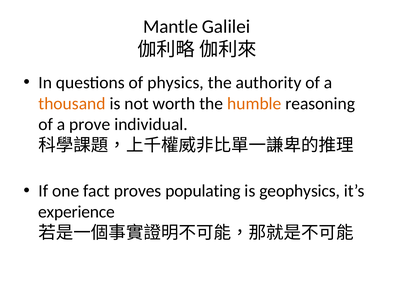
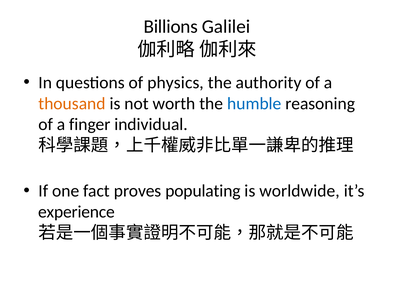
Mantle: Mantle -> Billions (171, 27)
humble colour: orange -> blue (254, 104)
prove: prove -> finger (90, 125)
geophysics: geophysics -> worldwide (300, 191)
